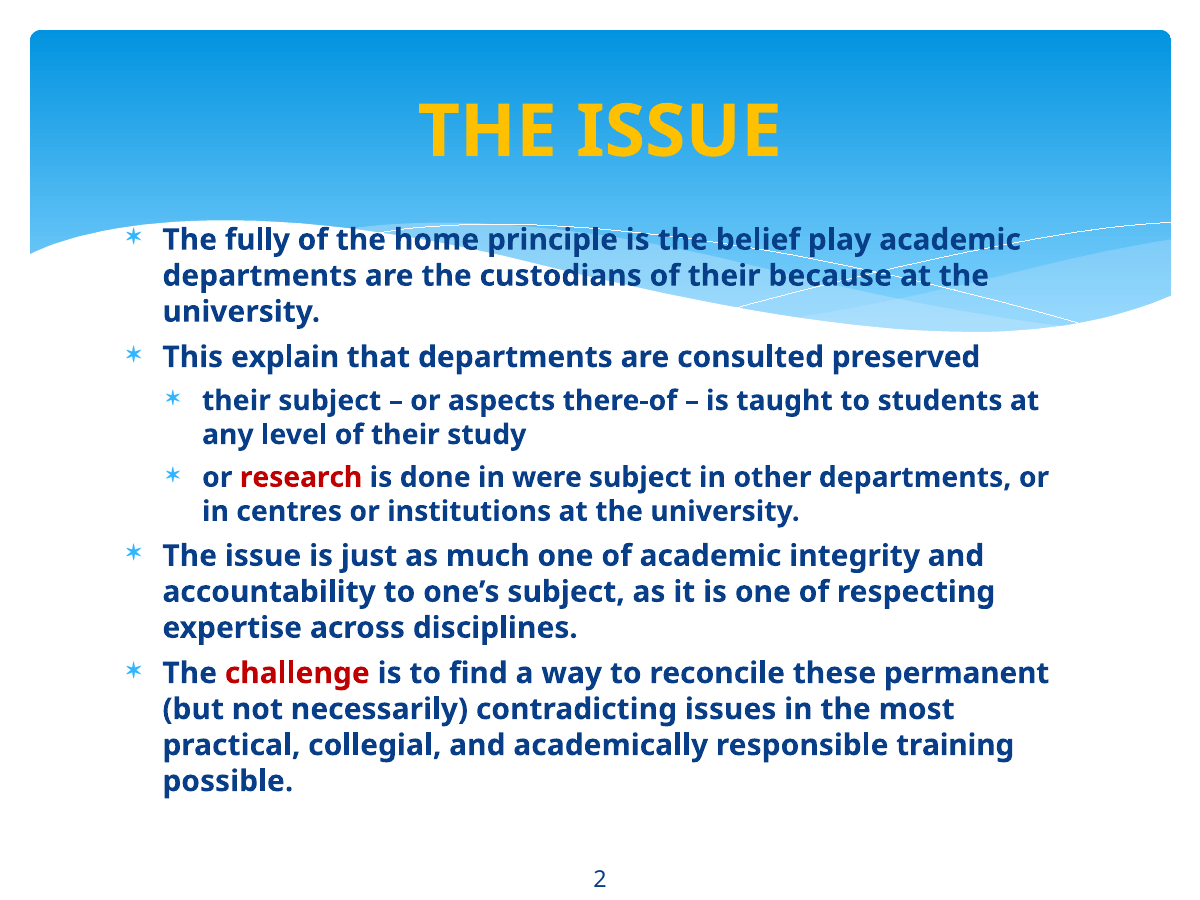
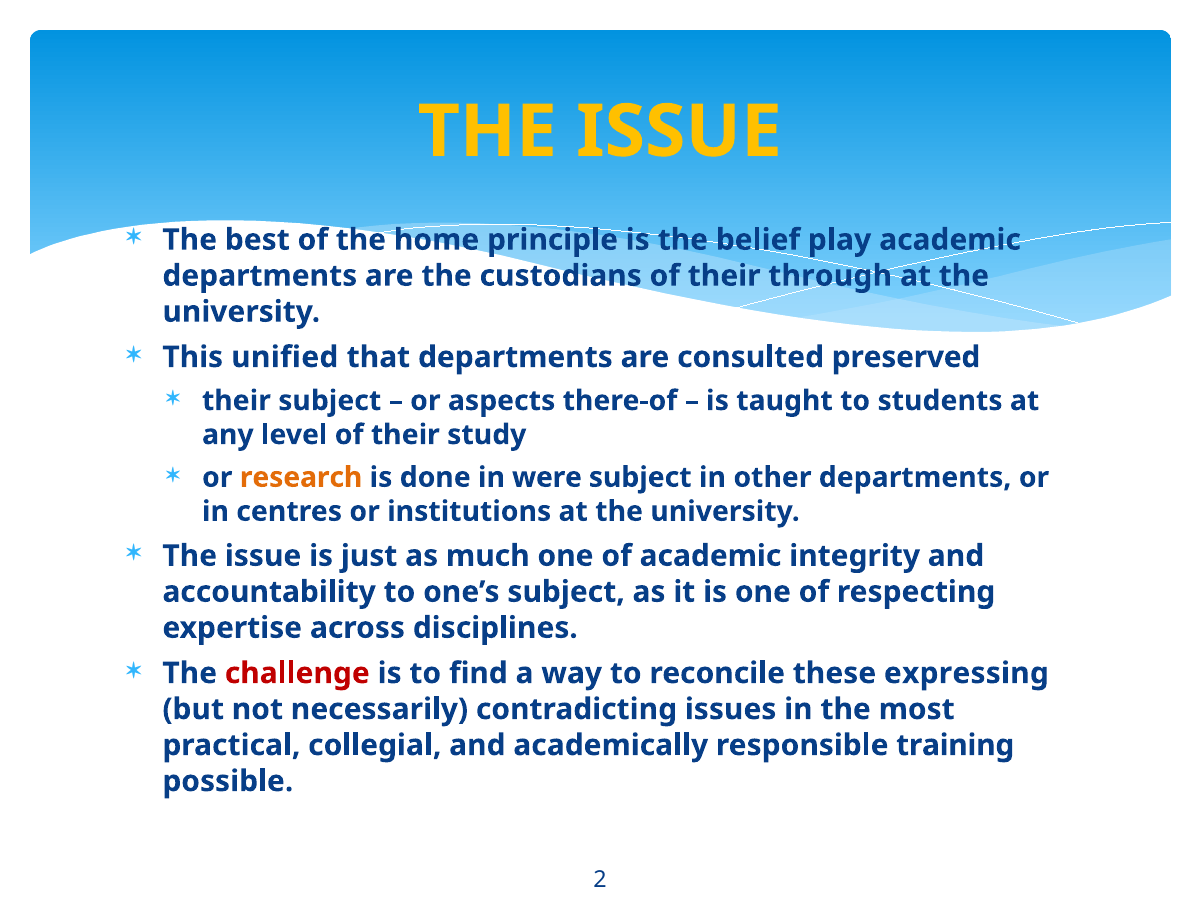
fully: fully -> best (257, 240)
because: because -> through (830, 276)
explain: explain -> unified (285, 357)
research colour: red -> orange (301, 477)
permanent: permanent -> expressing (966, 673)
